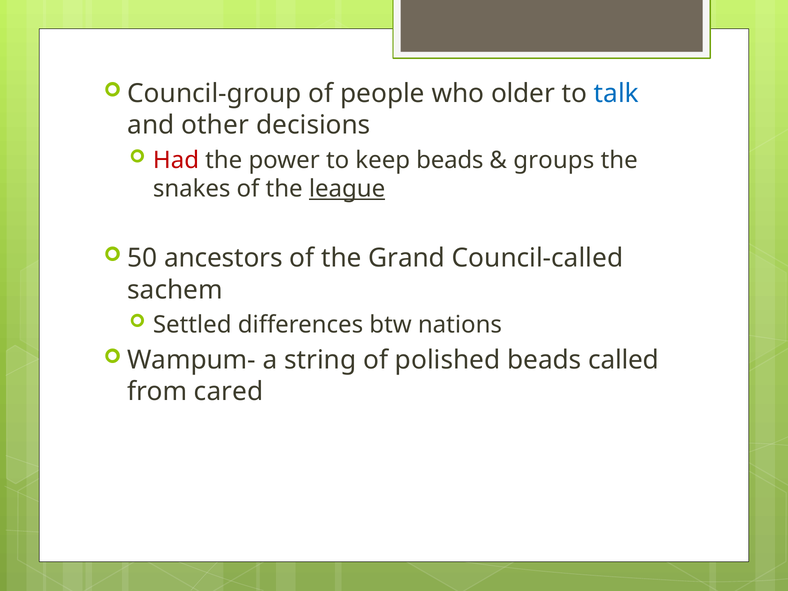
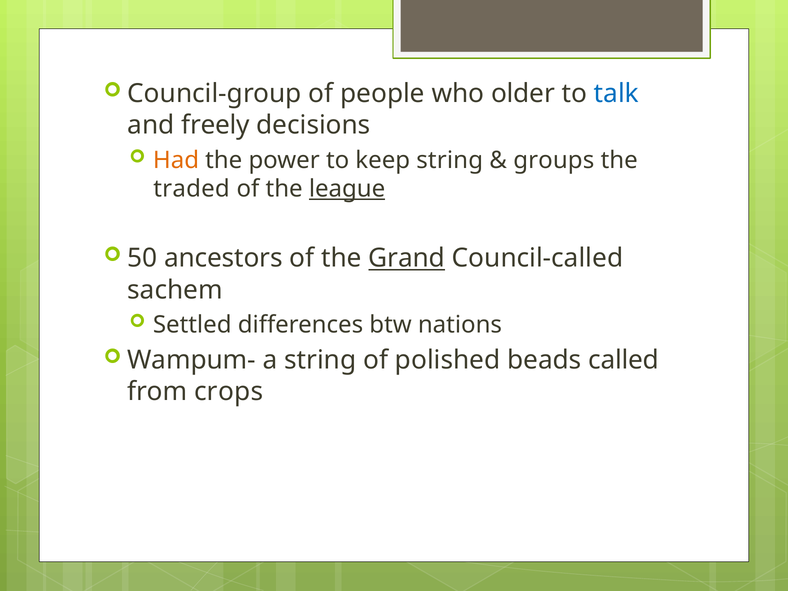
other: other -> freely (215, 125)
Had colour: red -> orange (176, 160)
keep beads: beads -> string (450, 160)
snakes: snakes -> traded (192, 189)
Grand underline: none -> present (407, 258)
cared: cared -> crops (229, 392)
